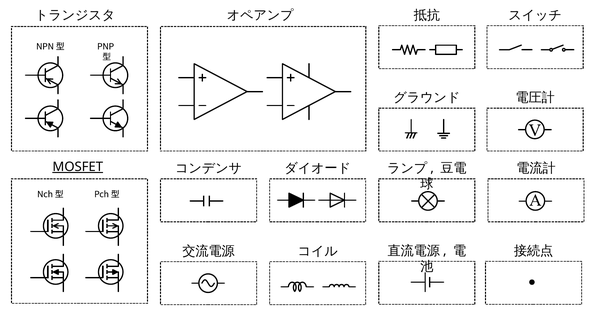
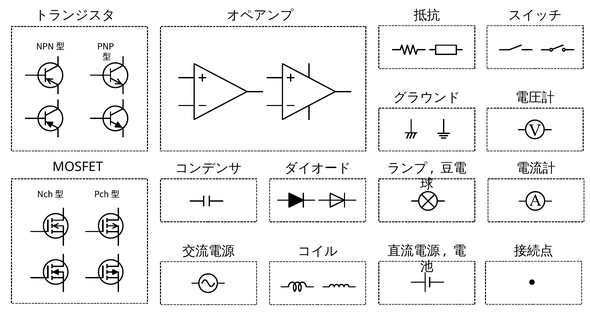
MOSFET underline: present -> none (78, 167)
